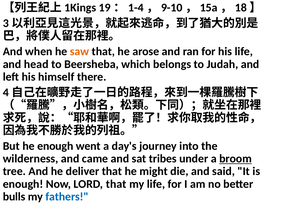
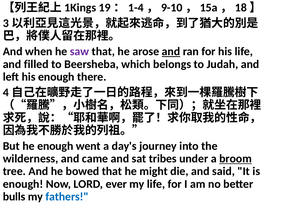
saw colour: orange -> purple (80, 52)
and underline: none -> present (171, 52)
head: head -> filled (36, 64)
his himself: himself -> enough (56, 77)
deliver: deliver -> bowed (82, 172)
LORD that: that -> ever (116, 184)
